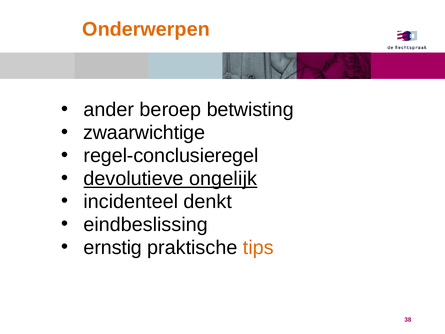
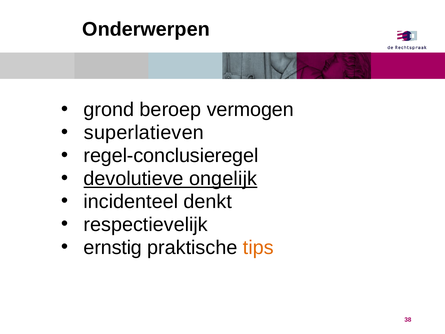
Onderwerpen colour: orange -> black (146, 29)
ander: ander -> grond (109, 110)
betwisting: betwisting -> vermogen (250, 110)
zwaarwichtige: zwaarwichtige -> superlatieven (144, 133)
eindbeslissing: eindbeslissing -> respectievelijk (146, 224)
